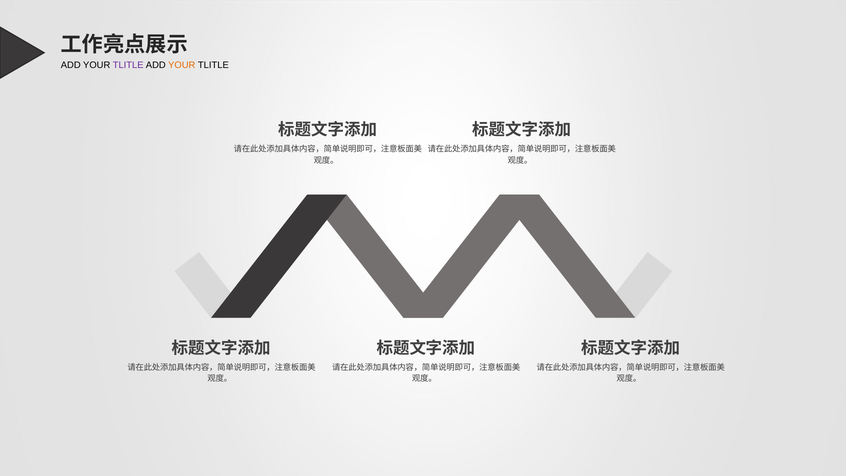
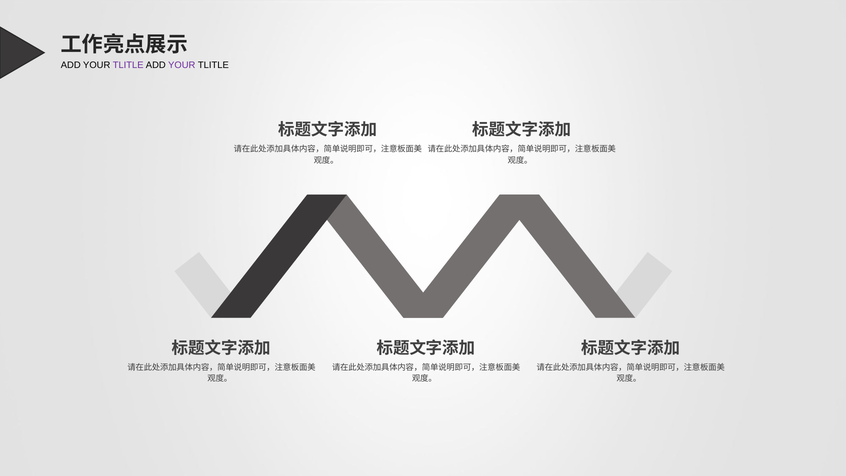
YOUR colour: orange -> purple (182, 65)
